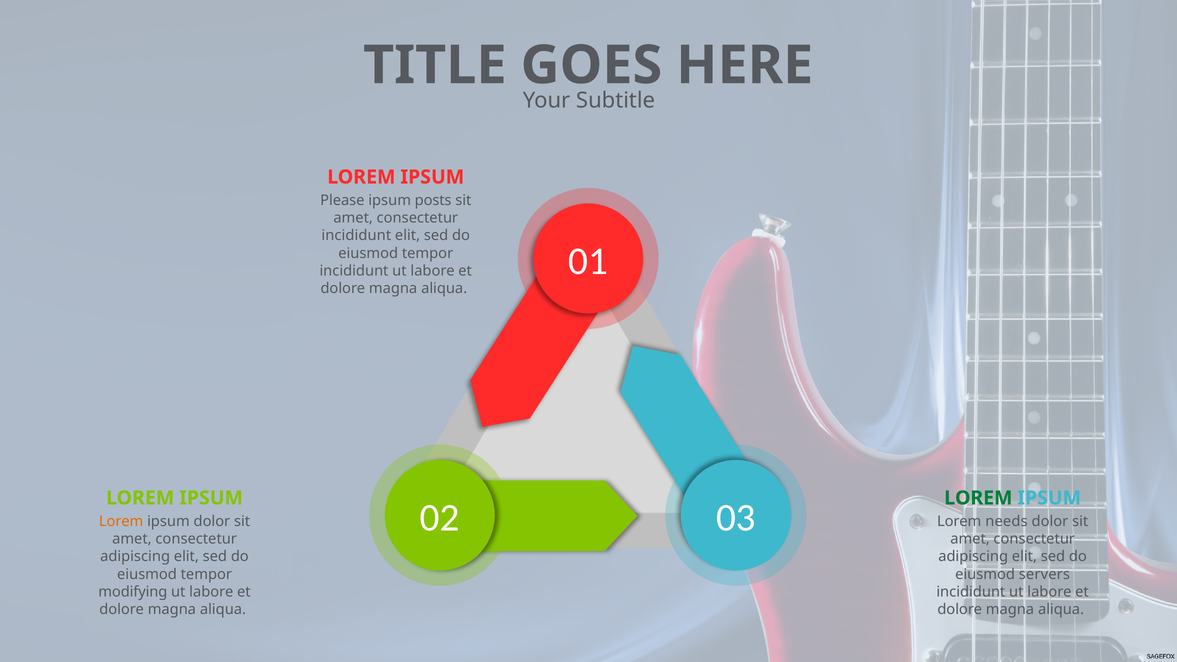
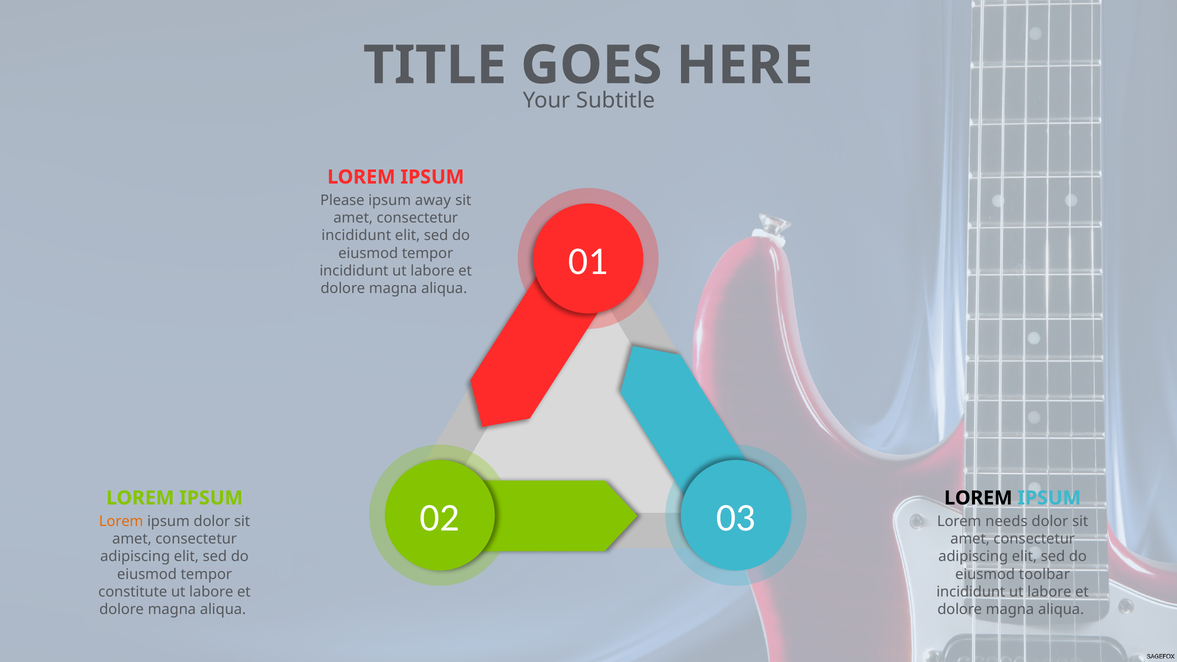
posts: posts -> away (433, 200)
LOREM colour: green -> black (978, 498)
servers: servers -> toolbar (1044, 574)
modifying: modifying -> constitute (133, 592)
